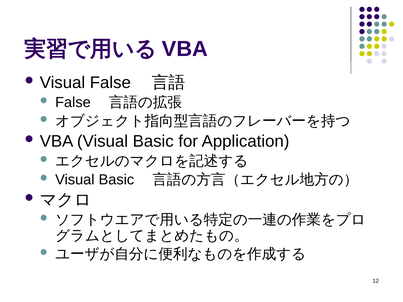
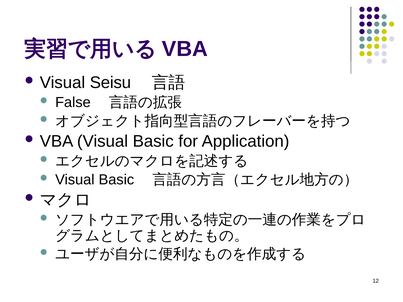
Visual False: False -> Seisu (110, 83)
